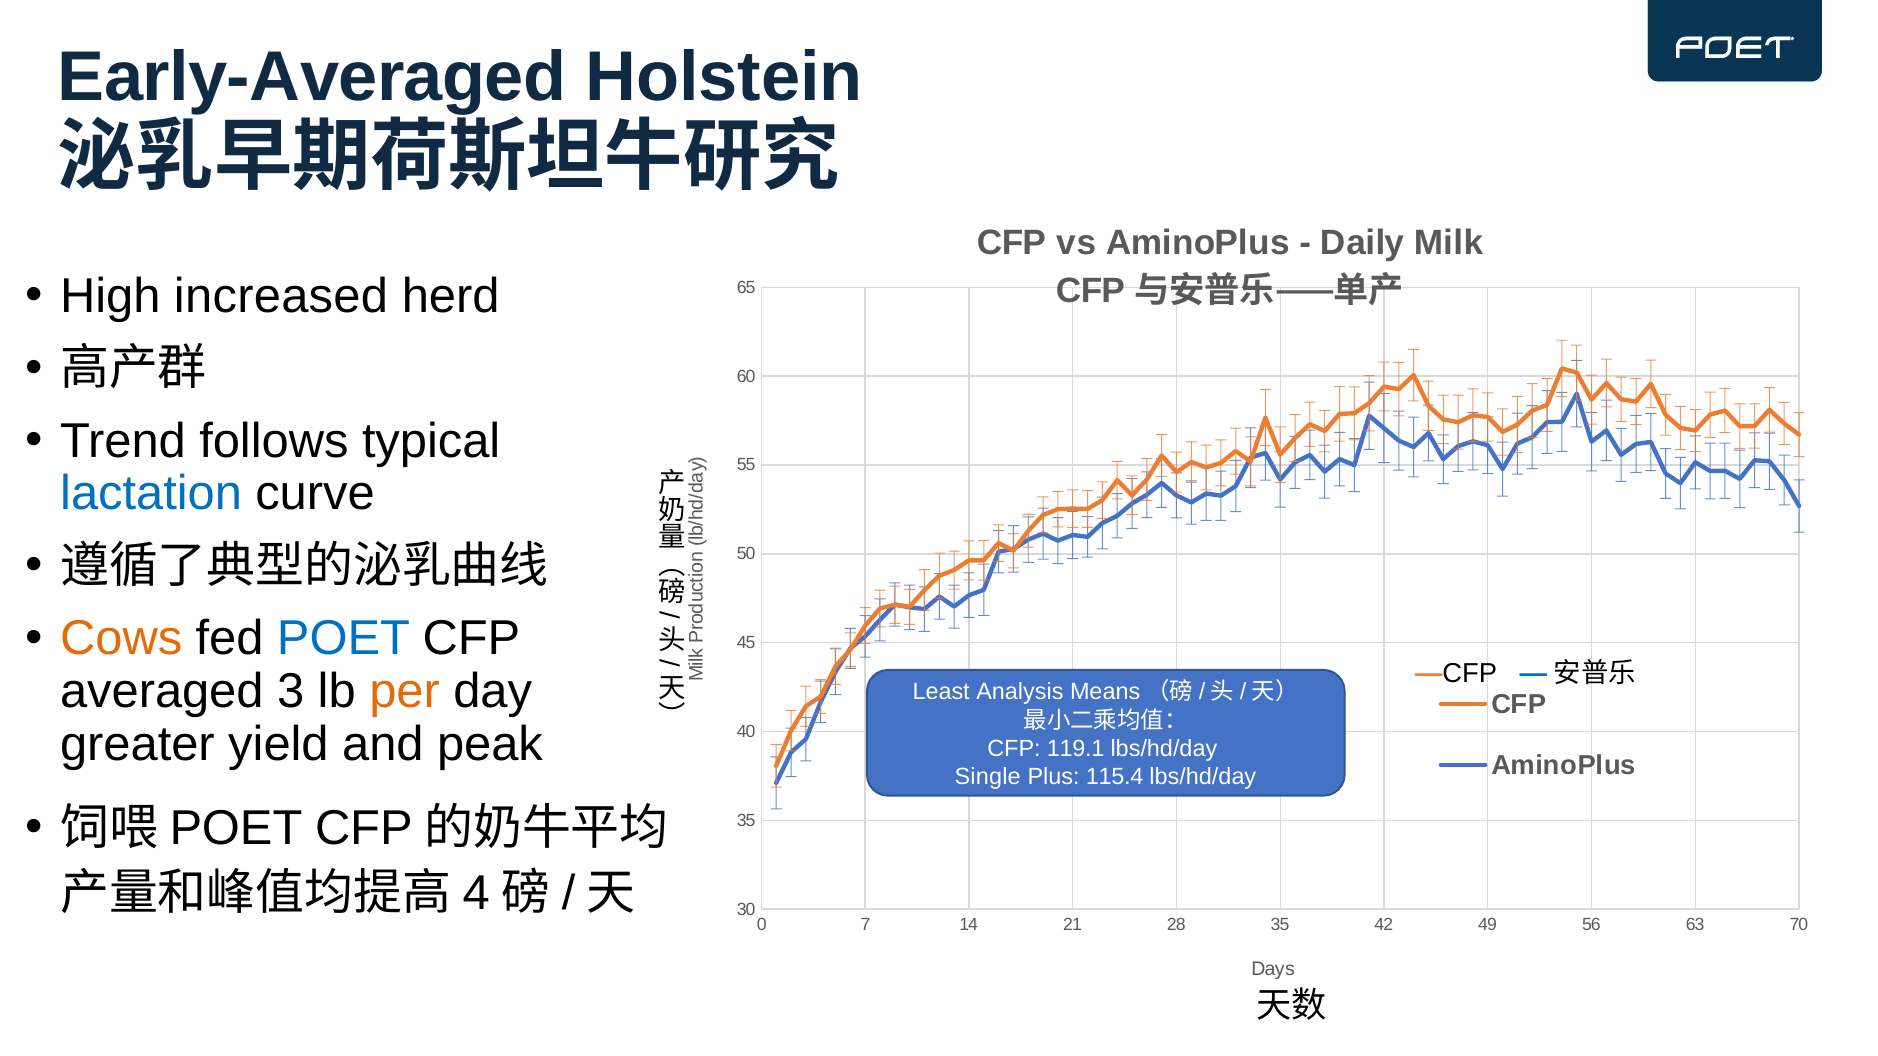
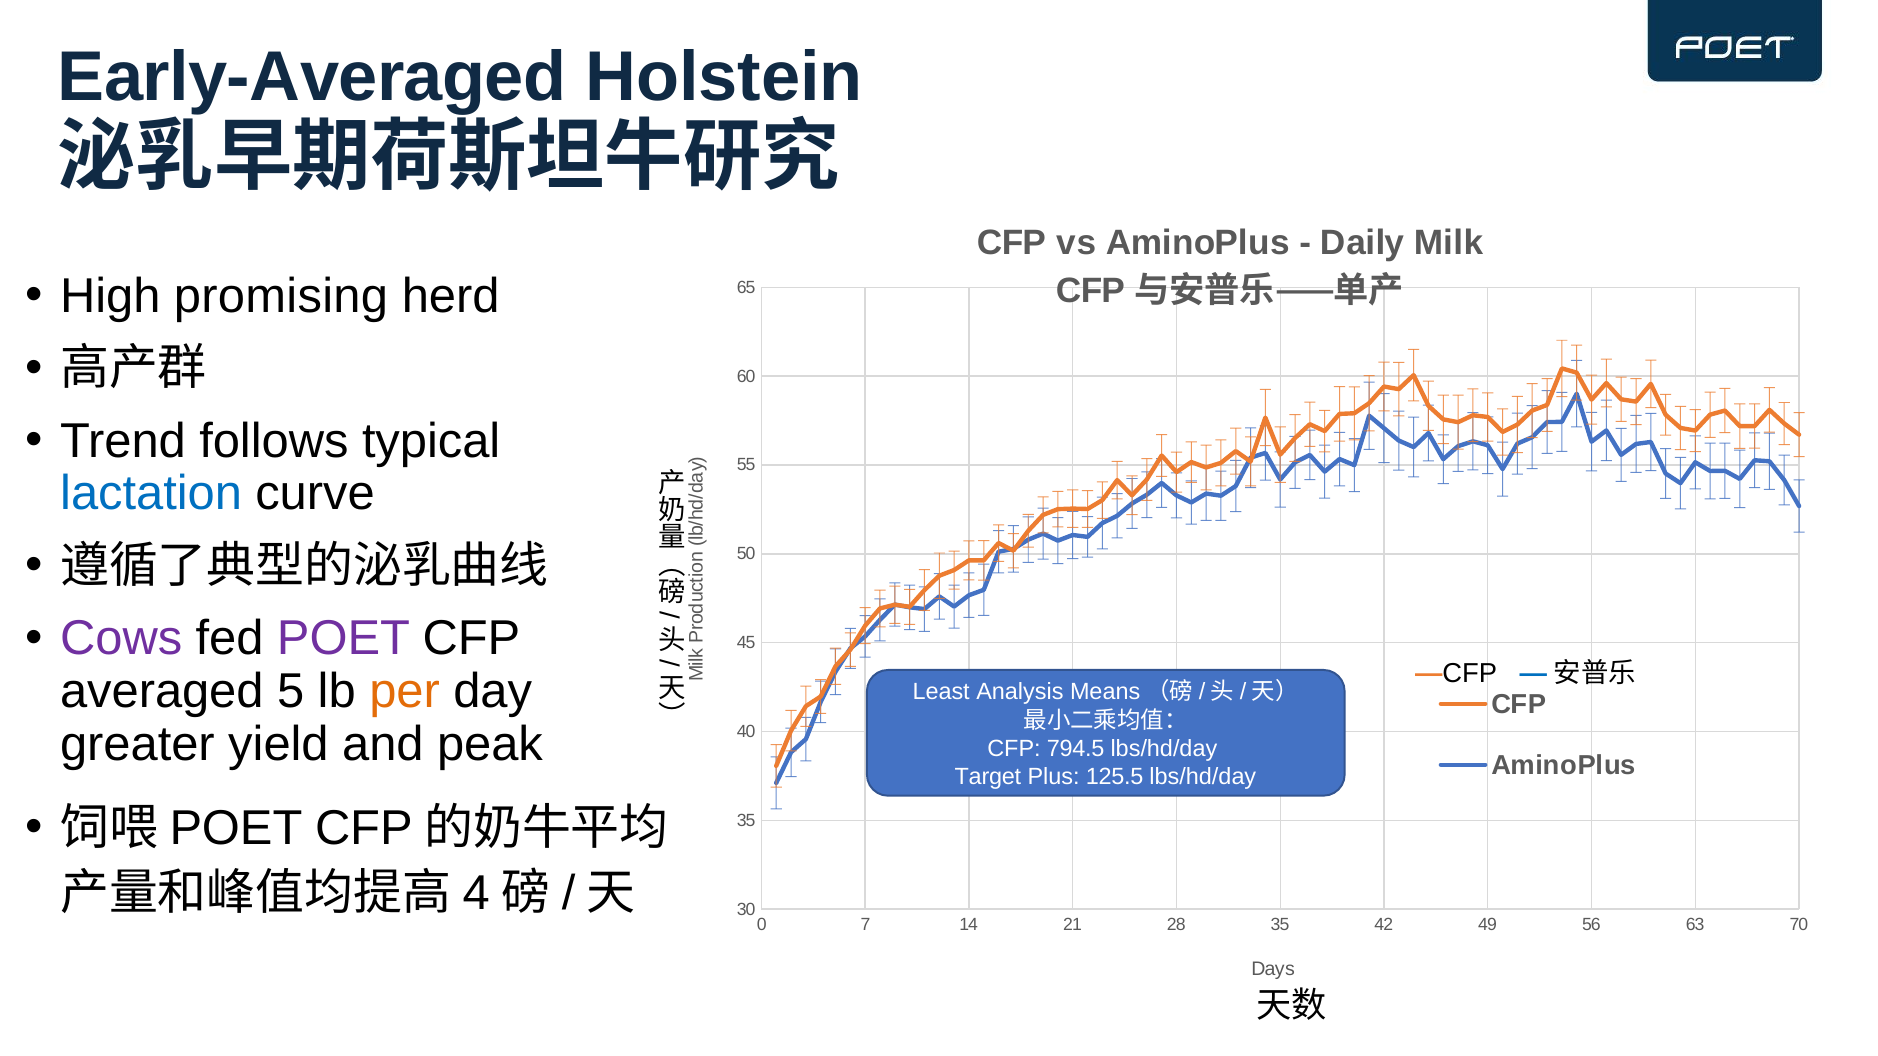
increased: increased -> promising (281, 296)
Cows colour: orange -> purple (121, 639)
POET colour: blue -> purple (343, 639)
3: 3 -> 5 (291, 691)
119.1: 119.1 -> 794.5 (1076, 749)
Single: Single -> Target (988, 777)
115.4: 115.4 -> 125.5 (1115, 777)
